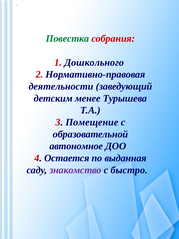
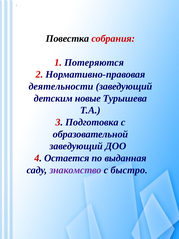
Повестка colour: green -> black (67, 39)
Дошкольного: Дошкольного -> Потеряются (94, 62)
менее: менее -> новые (88, 98)
Помещение: Помещение -> Подготовка (92, 122)
автономное: автономное -> заведующий (76, 146)
